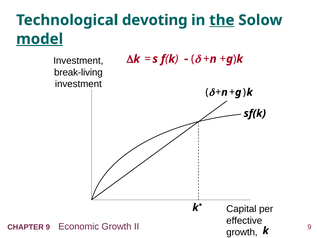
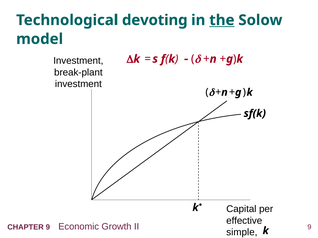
model underline: present -> none (40, 39)
break-living: break-living -> break-plant (78, 73)
growth: growth -> simple (242, 233)
